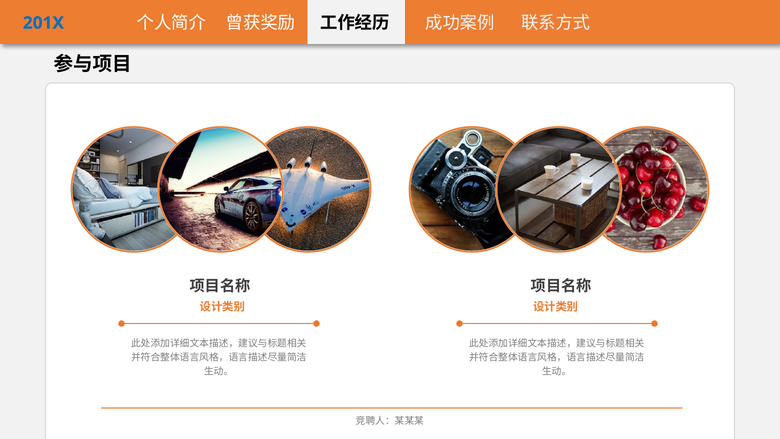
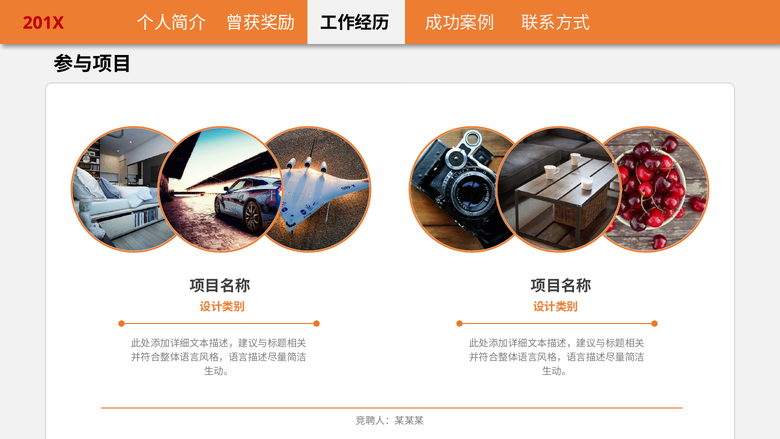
201X colour: blue -> red (43, 23)
